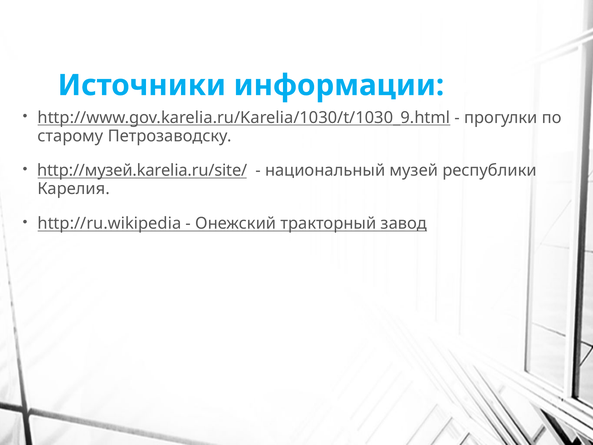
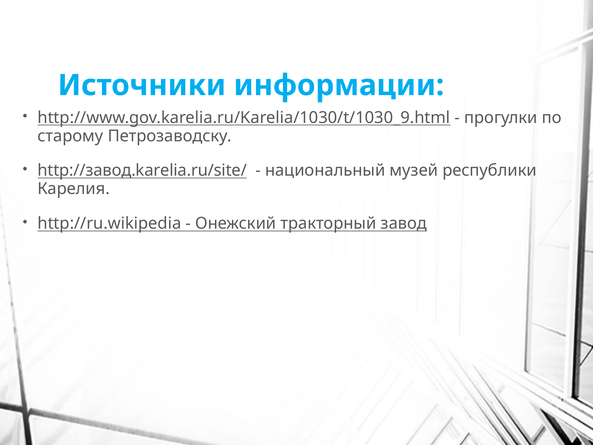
http://музей.karelia.ru/site/: http://музей.karelia.ru/site/ -> http://завод.karelia.ru/site/ (142, 170)
